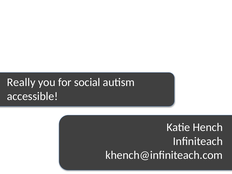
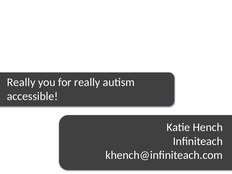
for social: social -> really (87, 82)
